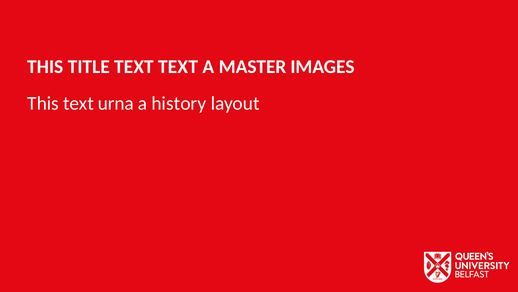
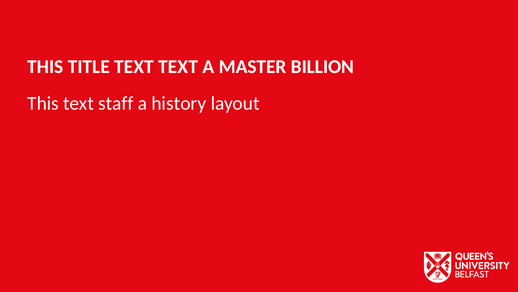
IMAGES: IMAGES -> BILLION (323, 67)
urna: urna -> staff (116, 103)
